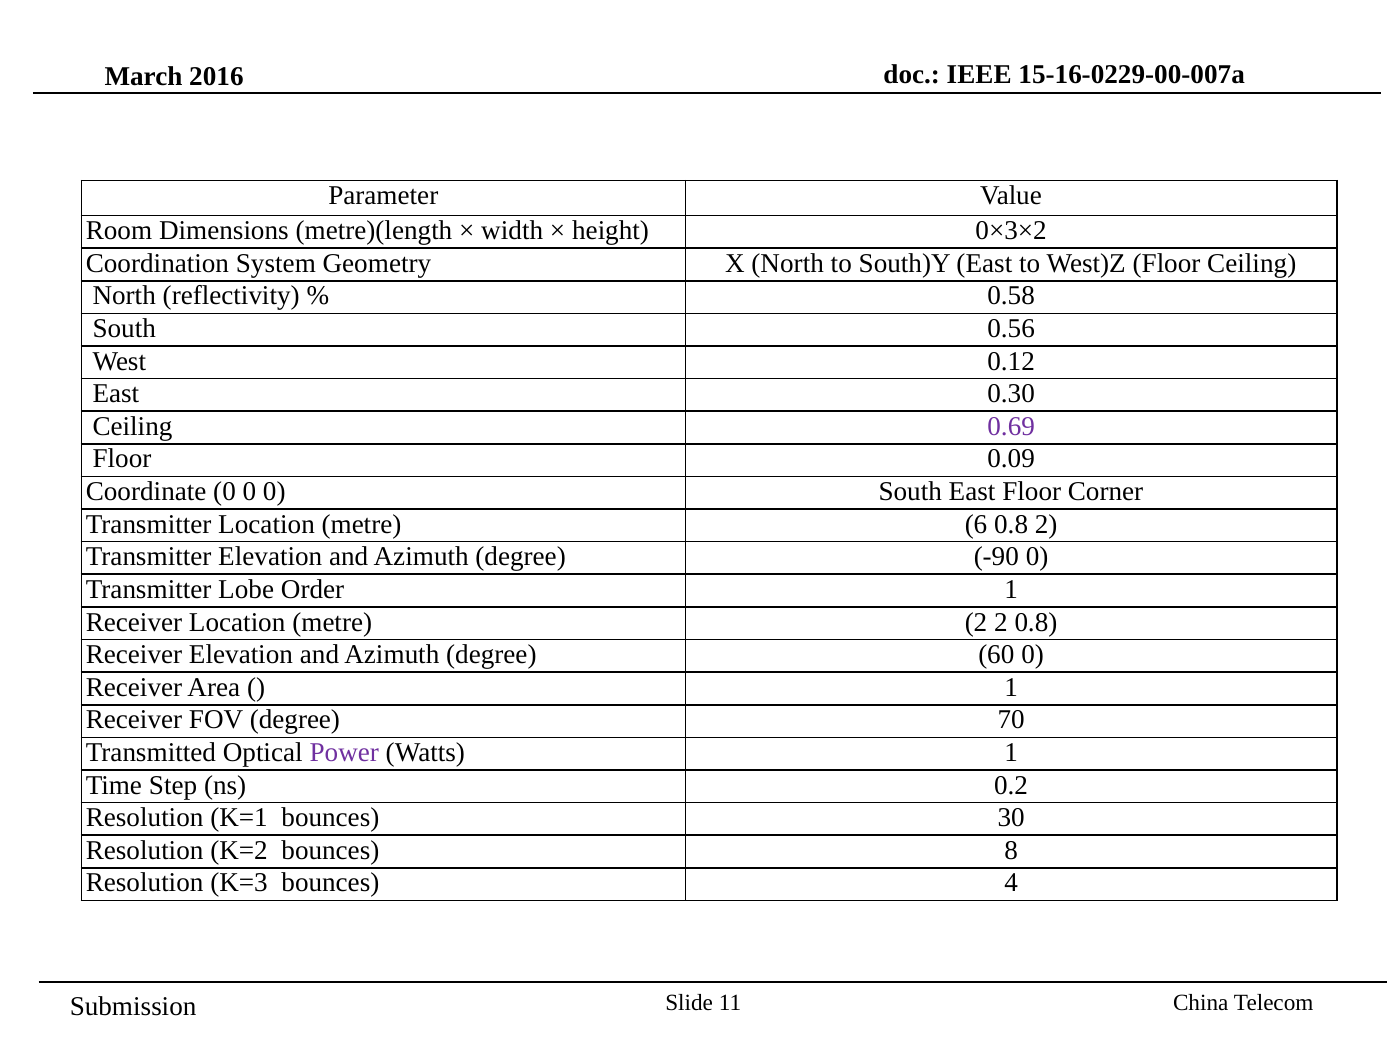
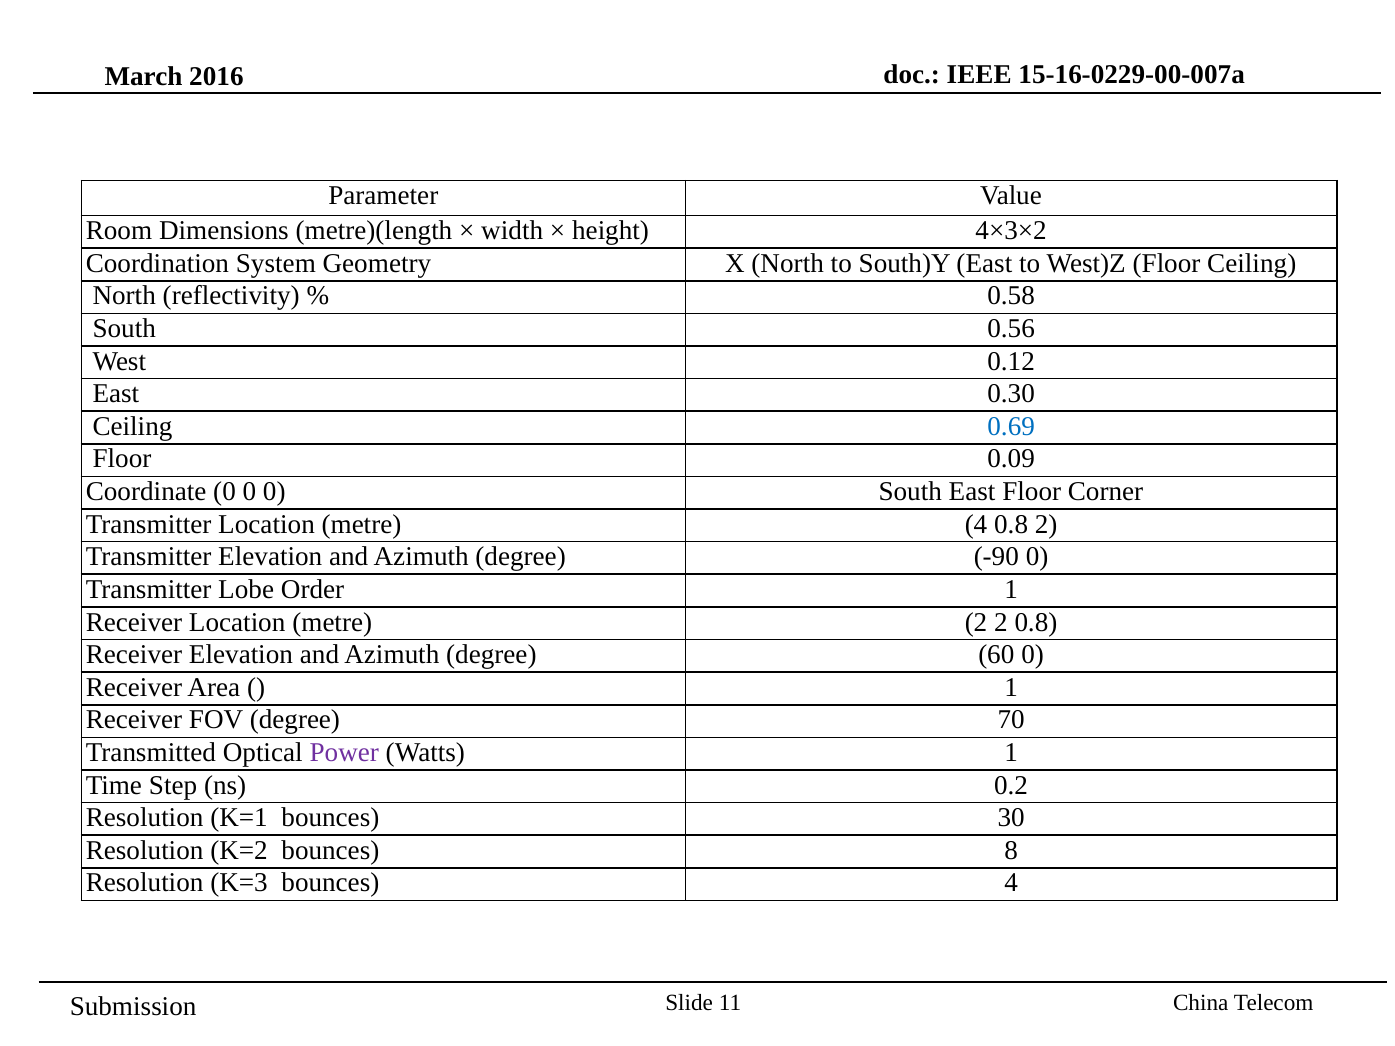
0×3×2: 0×3×2 -> 4×3×2 (1011, 231)
0.69 colour: purple -> blue (1011, 427)
metre 6: 6 -> 4 (976, 524)
